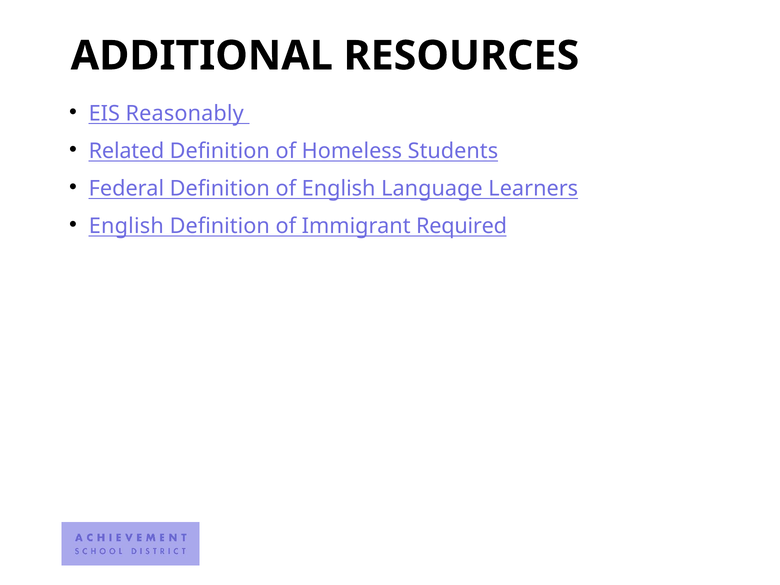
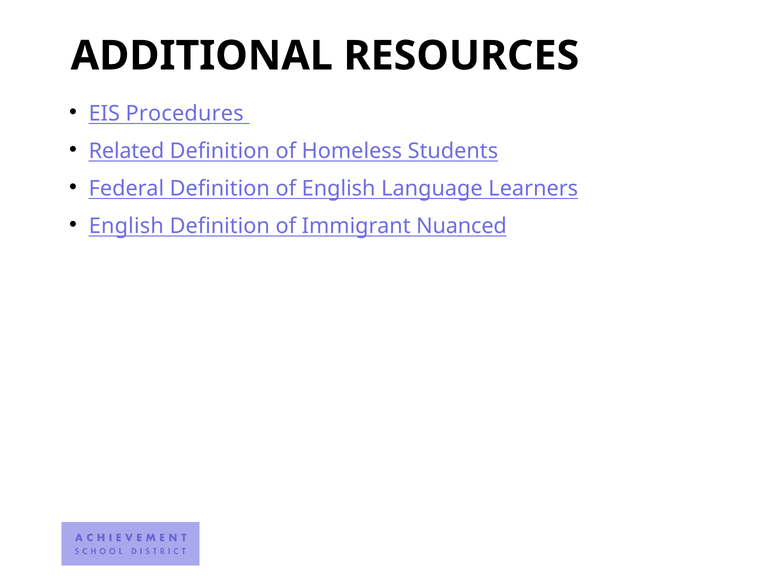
Reasonably: Reasonably -> Procedures (185, 114)
Required: Required -> Nuanced (462, 226)
